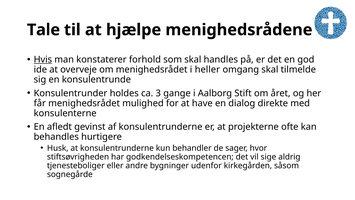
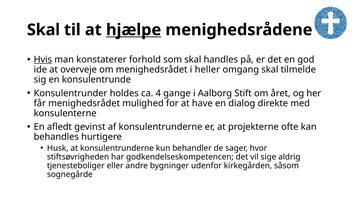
Tale: Tale -> Skal (43, 30)
hjælpe underline: none -> present (134, 30)
3: 3 -> 4 (158, 93)
